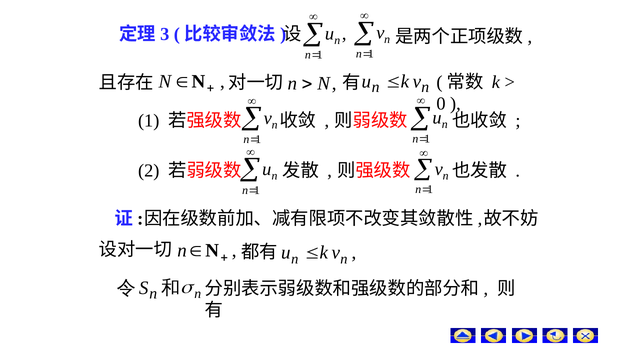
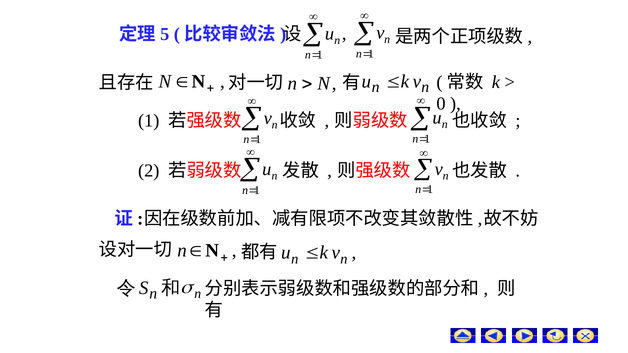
3: 3 -> 5 (165, 34)
